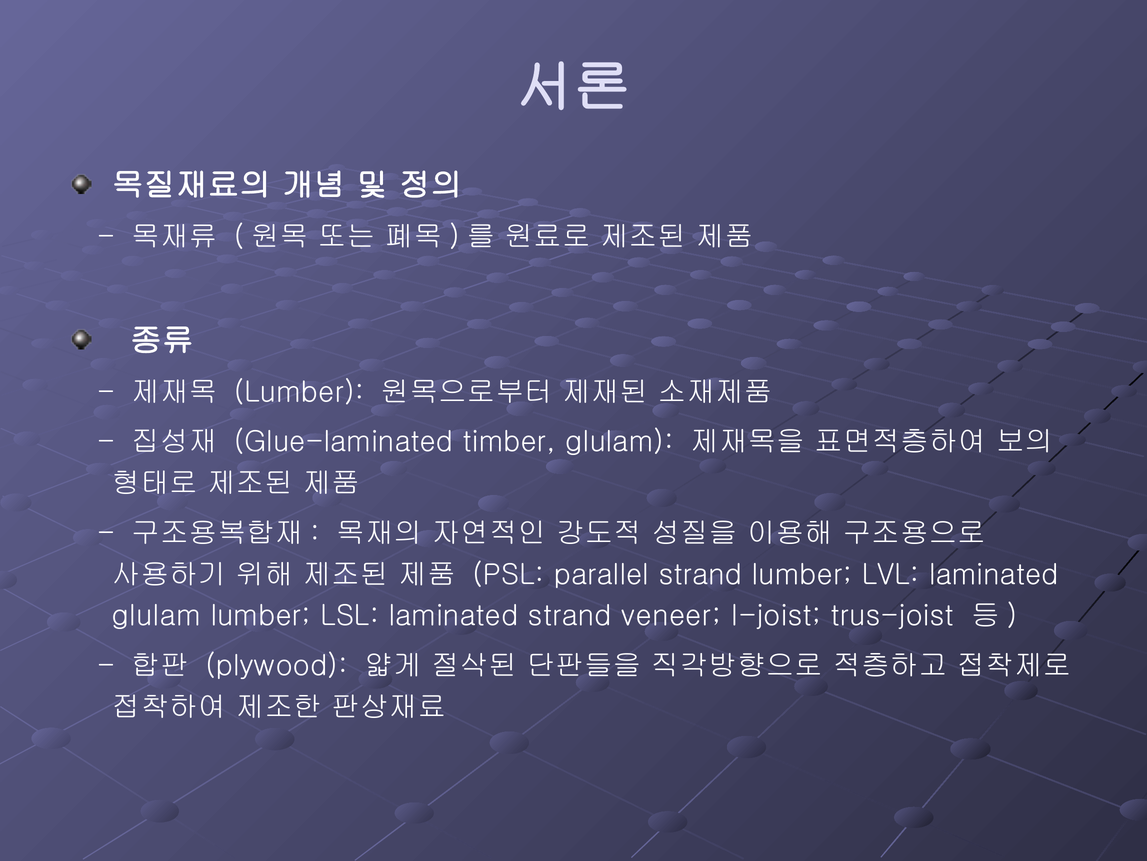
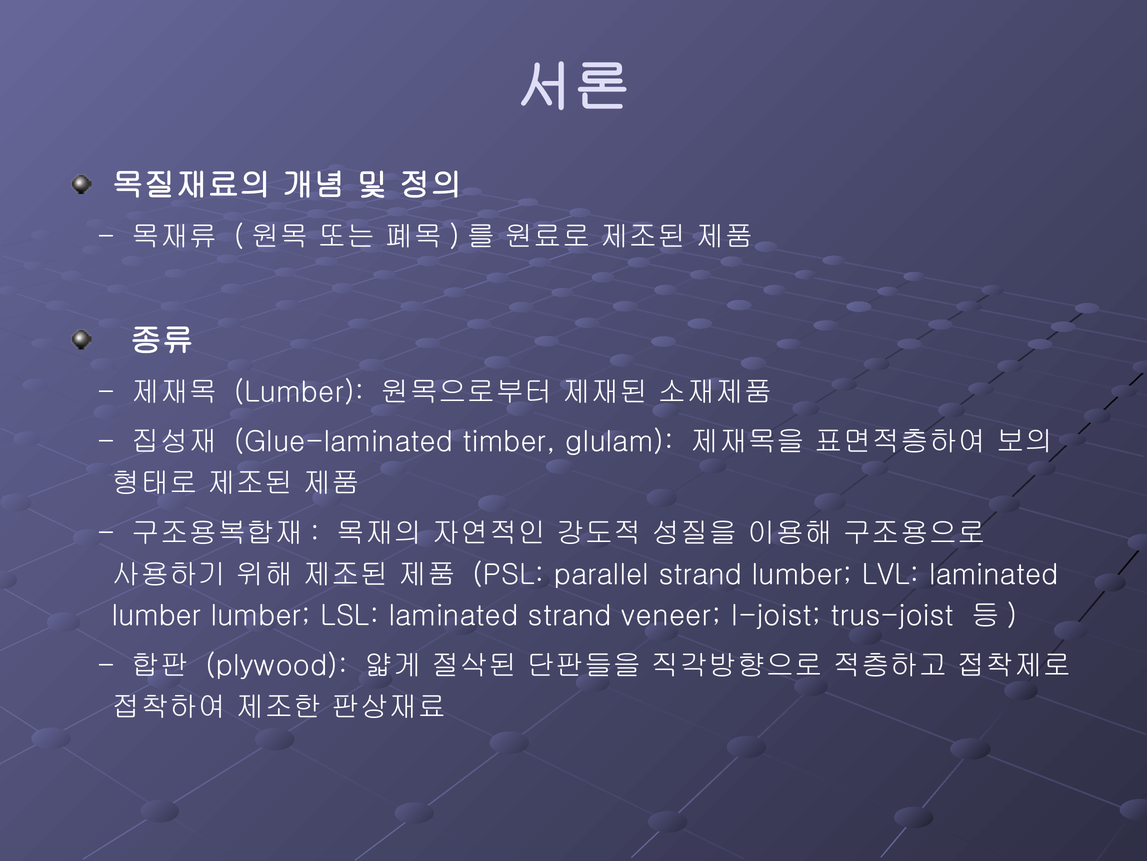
glulam: glulam -> lumber (157, 615)
